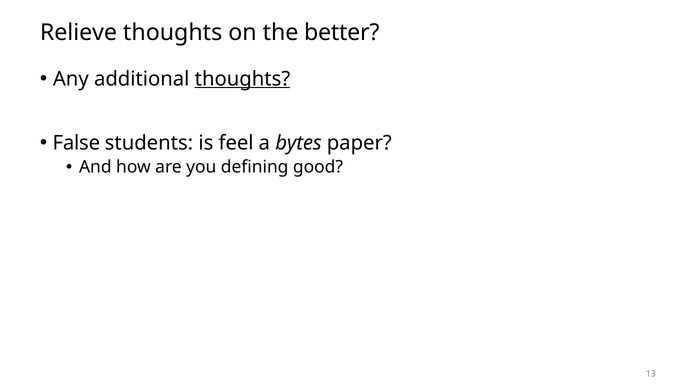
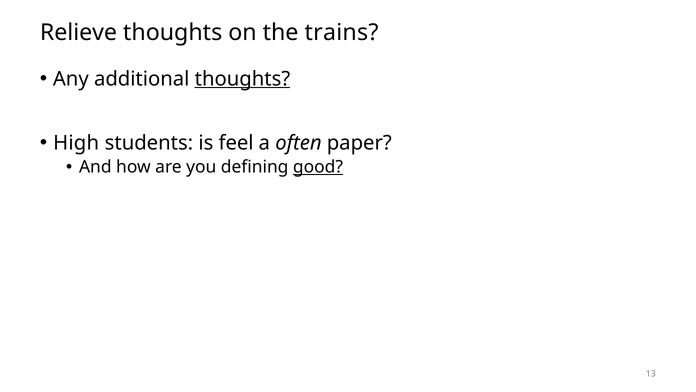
better: better -> trains (342, 32)
False: False -> High (76, 143)
bytes: bytes -> often (298, 143)
good underline: none -> present (318, 167)
